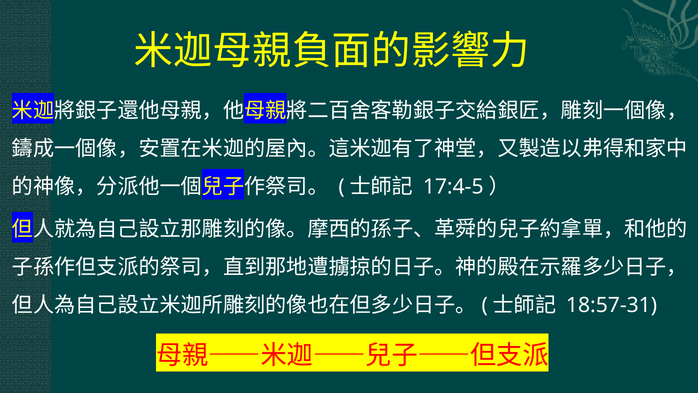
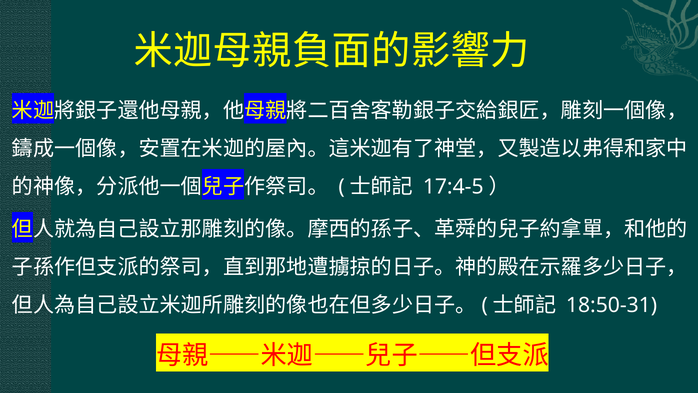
18:57-31: 18:57-31 -> 18:50-31 (612, 305)
